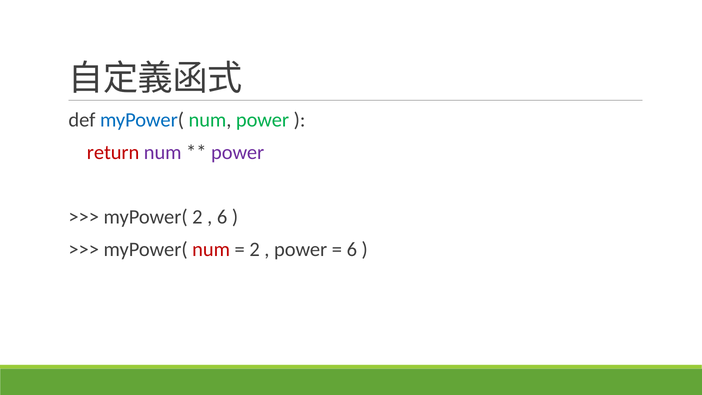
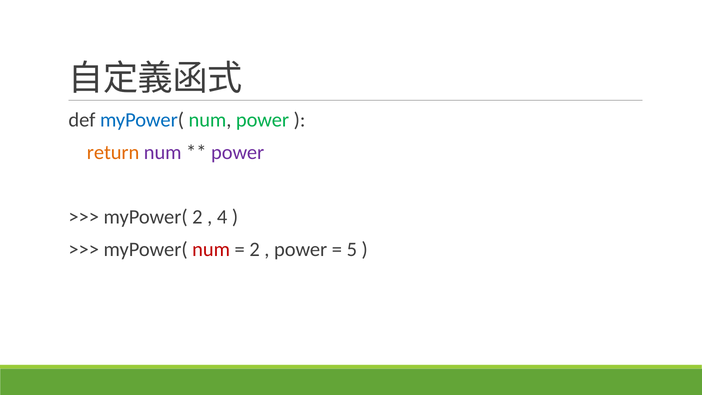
return colour: red -> orange (113, 152)
6: 6 -> 4 (222, 217)
6: 6 -> 5 (352, 249)
